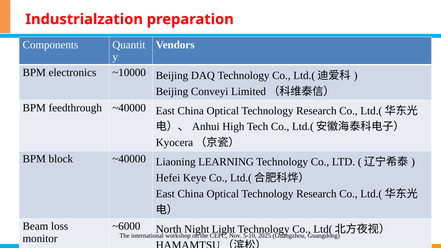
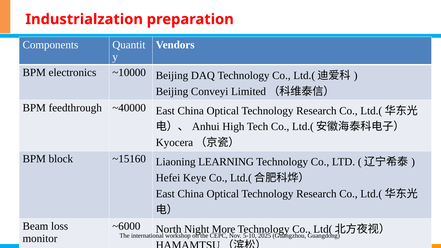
block ~40000: ~40000 -> ~15160 (129, 159)
Light: Light -> More (224, 229)
